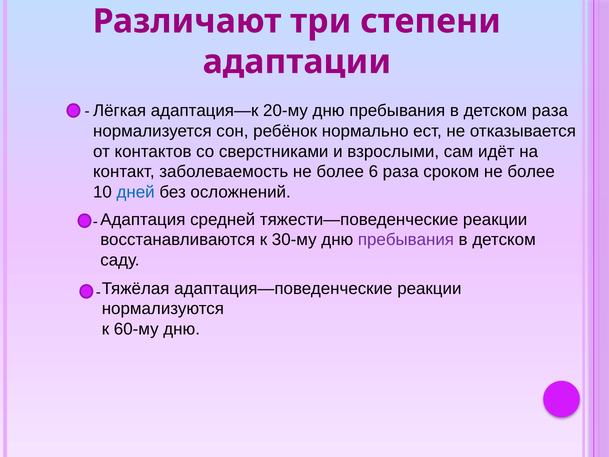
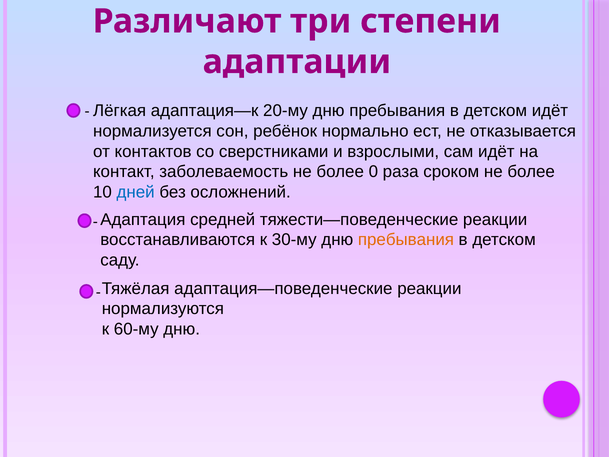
детском раза: раза -> идёт (550, 111)
6: 6 -> 0 (373, 172)
пребывания colour: purple -> orange (406, 240)
